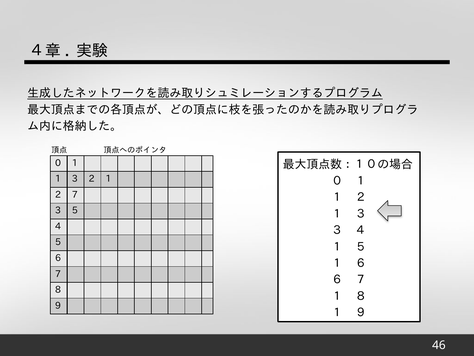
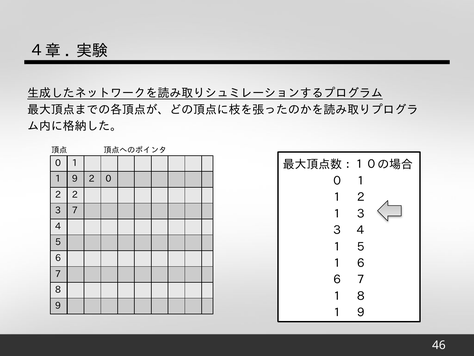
1 3: 3 -> 9 (75, 179)
2 1: 1 -> 0 (108, 179)
2 7: 7 -> 2 (75, 194)
3 5: 5 -> 7 (75, 210)
